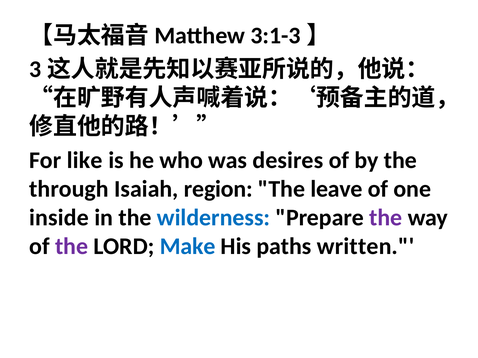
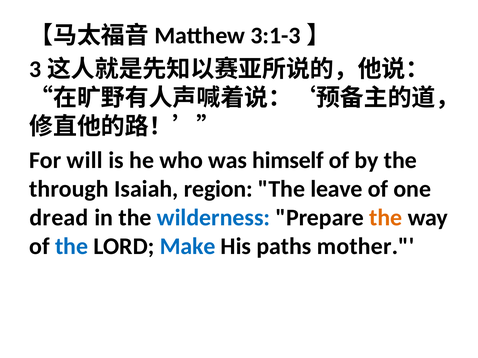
like: like -> will (85, 160)
desires: desires -> himself (288, 160)
inside: inside -> dread (59, 218)
the colour: purple -> orange (386, 218)
the colour: purple -> blue (72, 247)
written: written -> mother (366, 247)
